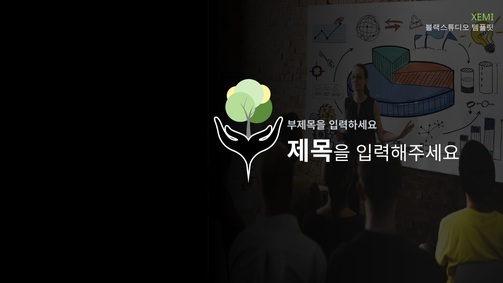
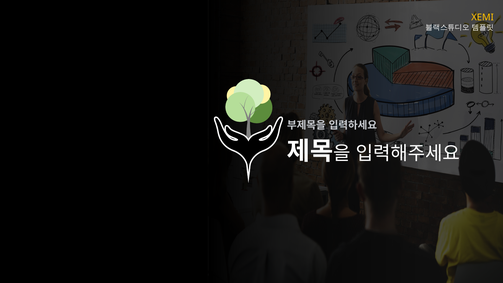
XEMI colour: light green -> yellow (483, 17)
